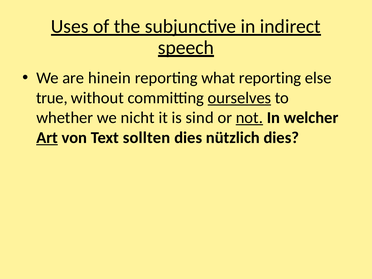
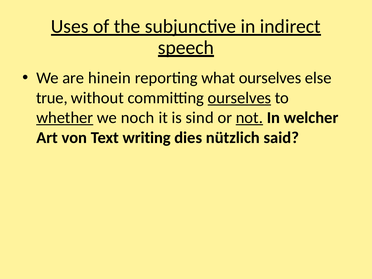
what reporting: reporting -> ourselves (270, 78)
whether underline: none -> present (65, 118)
nicht: nicht -> noch (138, 118)
Art underline: present -> none (47, 138)
sollten: sollten -> writing (147, 138)
nützlich dies: dies -> said (281, 138)
